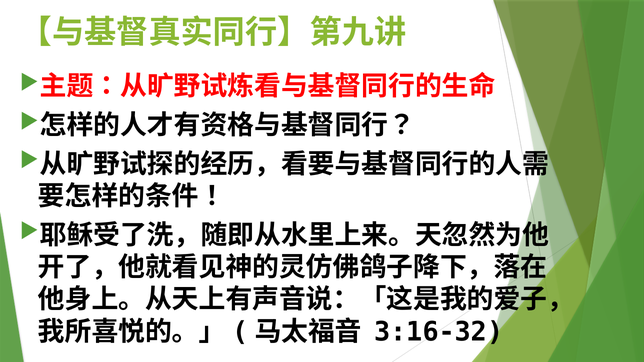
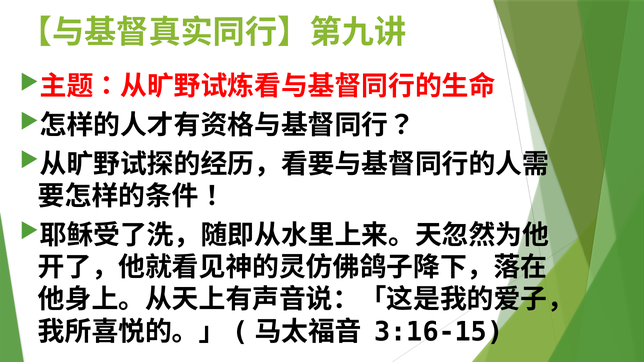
3:16-32: 3:16-32 -> 3:16-15 (439, 332)
